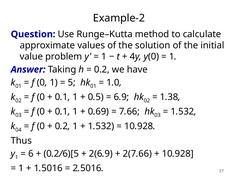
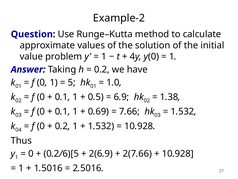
6: 6 -> 0 (31, 153)
